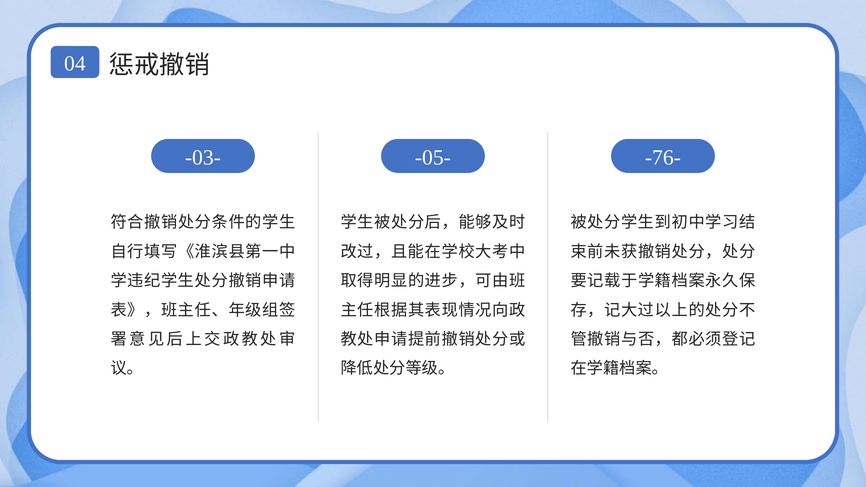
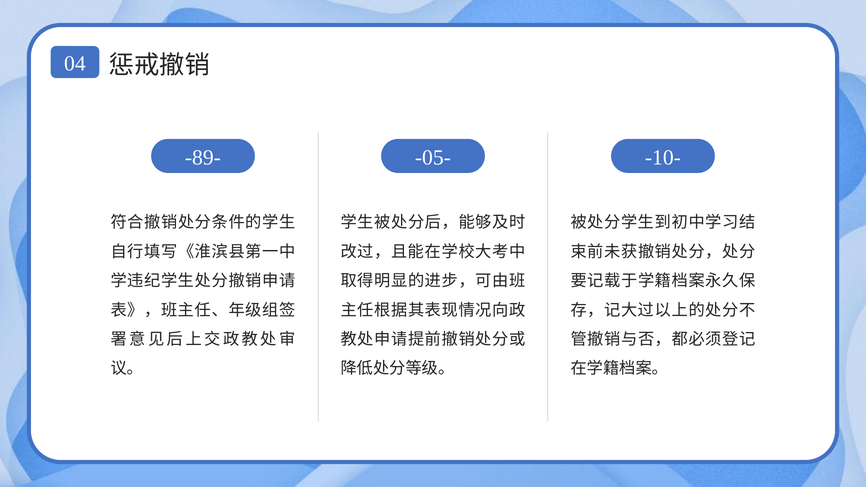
-03-: -03- -> -89- (203, 157)
-76-: -76- -> -10- (663, 157)
